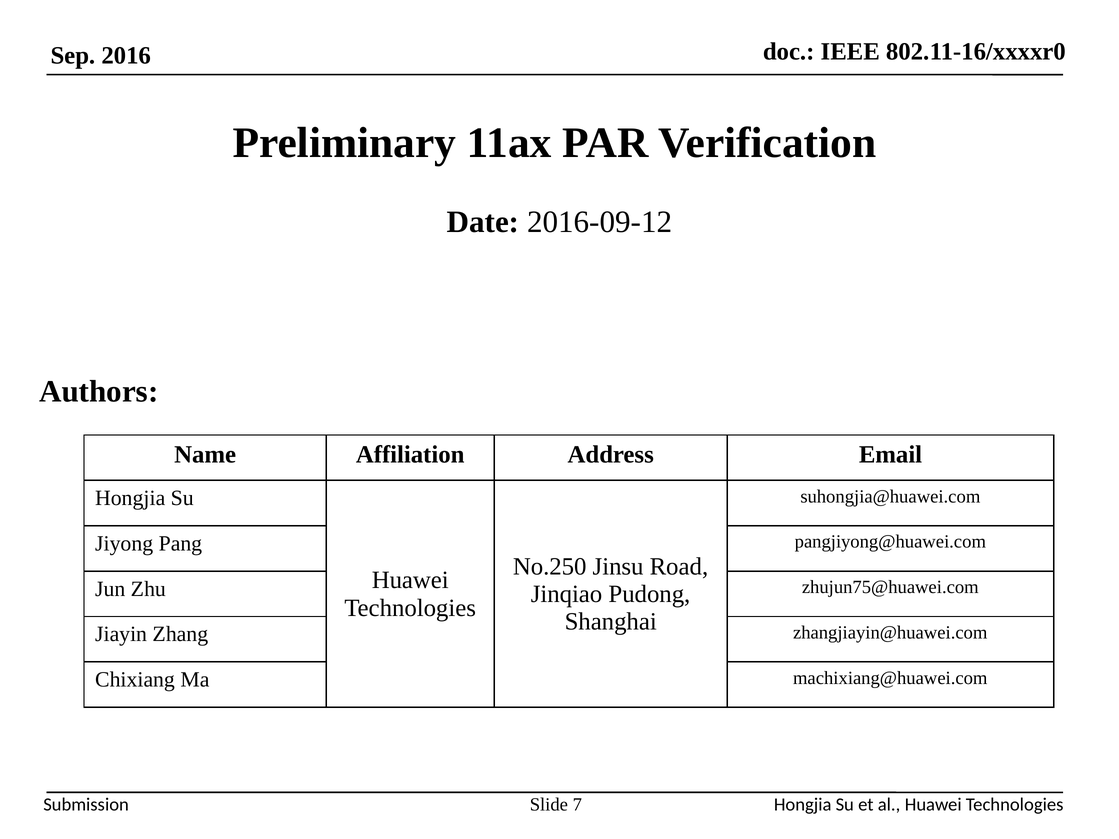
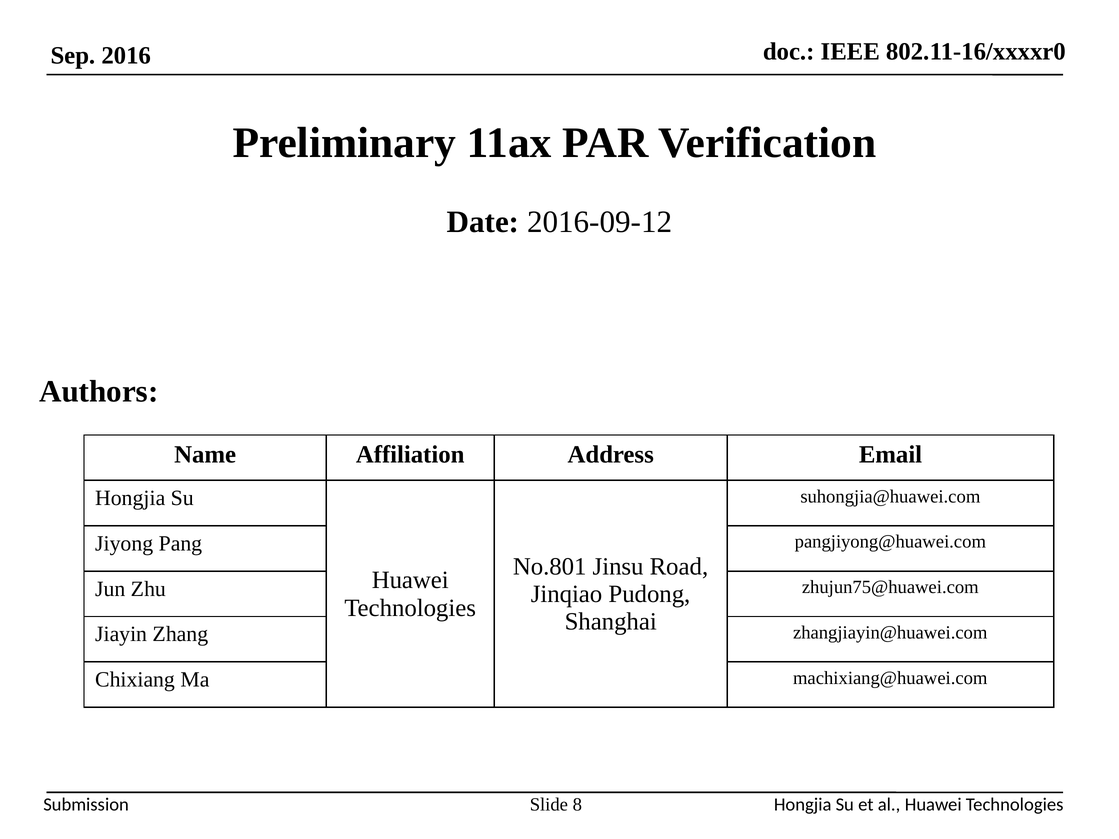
No.250: No.250 -> No.801 (550, 567)
7: 7 -> 8 (577, 805)
